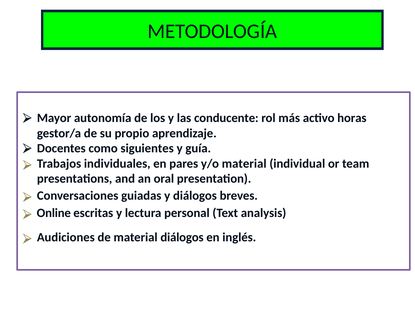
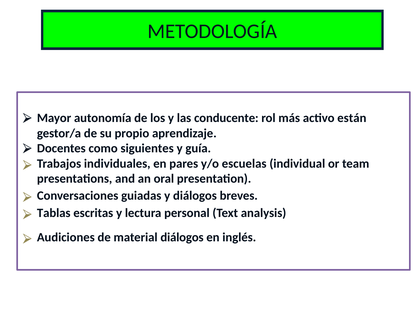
horas: horas -> están (352, 118)
y/o material: material -> escuelas (244, 164)
Online: Online -> Tablas (54, 213)
